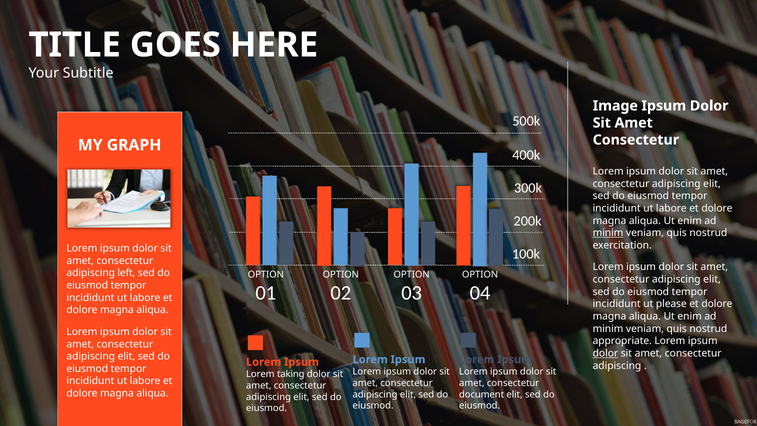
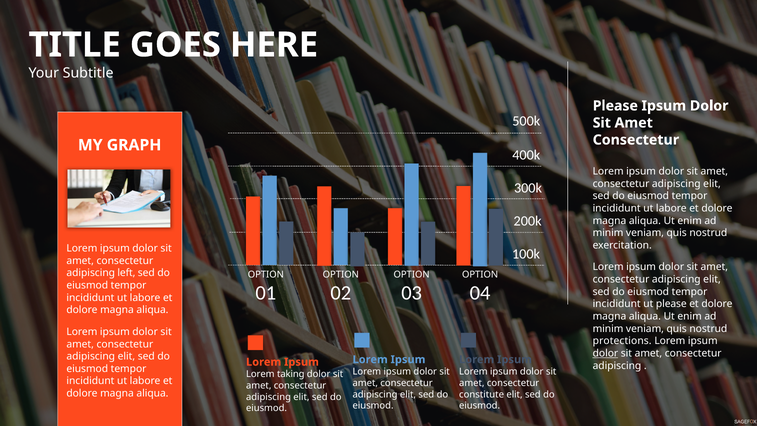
Image: Image -> Please (615, 106)
minim underline: present -> none (608, 233)
appropriate: appropriate -> protections (622, 341)
document: document -> constitute (482, 394)
